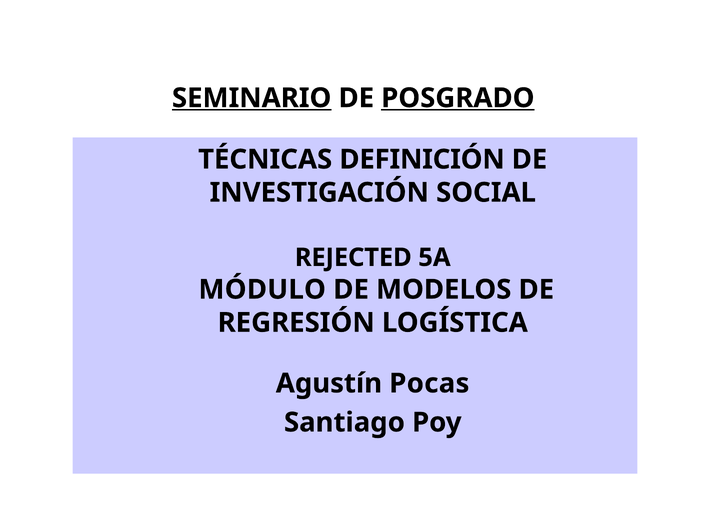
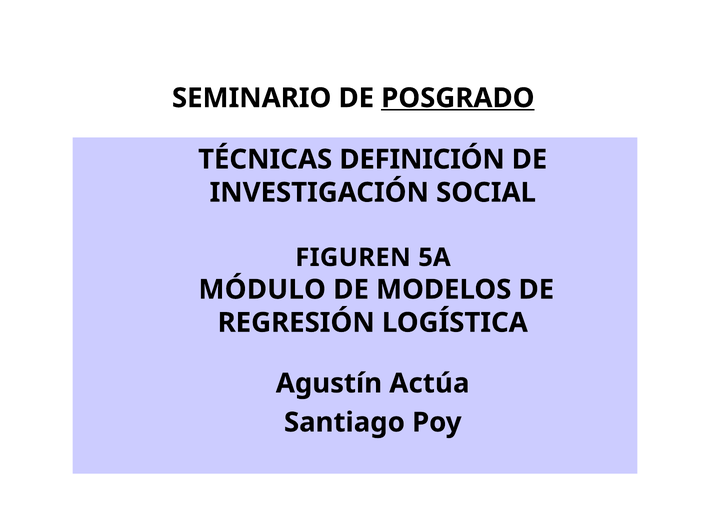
SEMINARIO underline: present -> none (252, 98)
REJECTED: REJECTED -> FIGUREN (353, 258)
Pocas: Pocas -> Actúa (429, 384)
